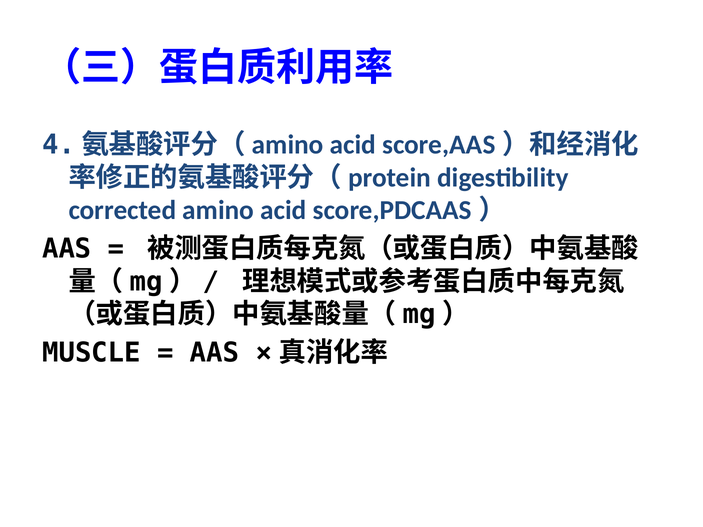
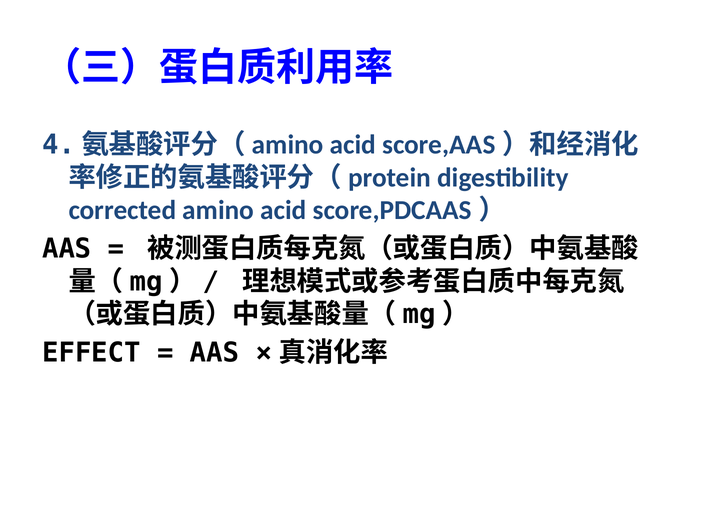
MUSCLE: MUSCLE -> EFFECT (91, 353)
